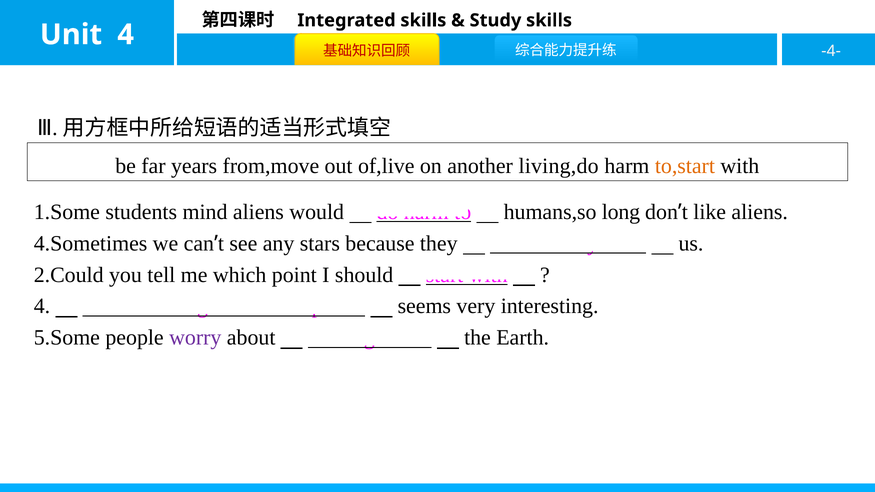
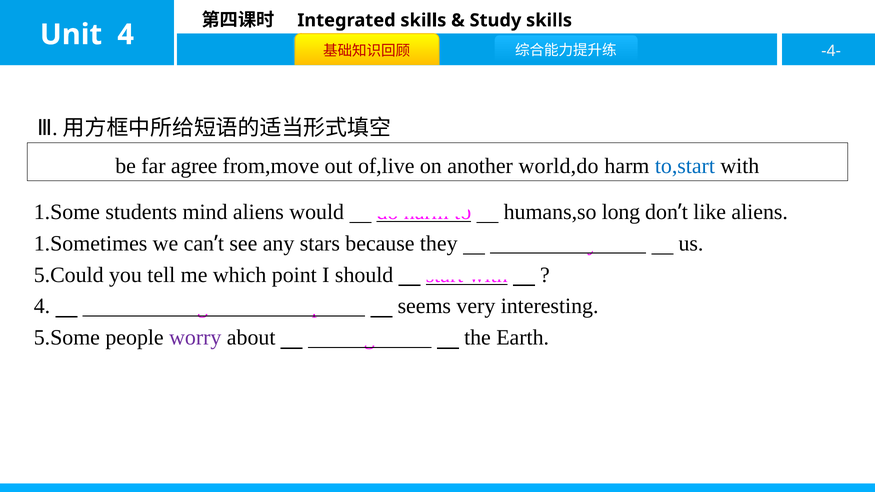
years: years -> agree (194, 166)
living,do: living,do -> world,do (559, 166)
to,start colour: orange -> blue (685, 166)
4.Sometimes: 4.Sometimes -> 1.Sometimes (91, 243)
2.Could: 2.Could -> 5.Could (69, 275)
